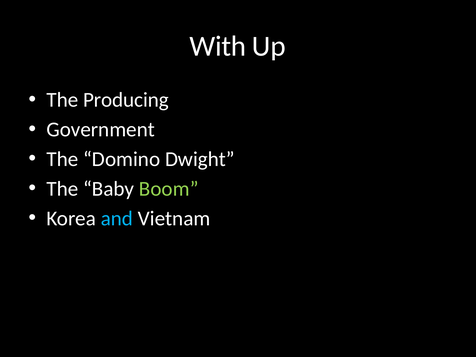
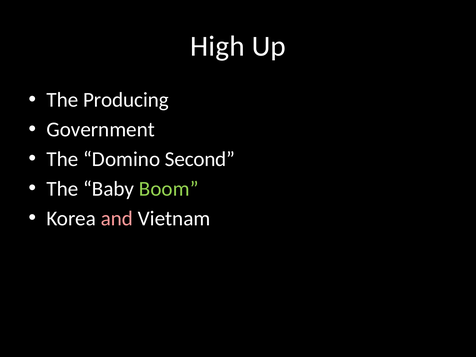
With: With -> High (218, 46)
Dwight: Dwight -> Second (200, 159)
and colour: light blue -> pink (117, 218)
